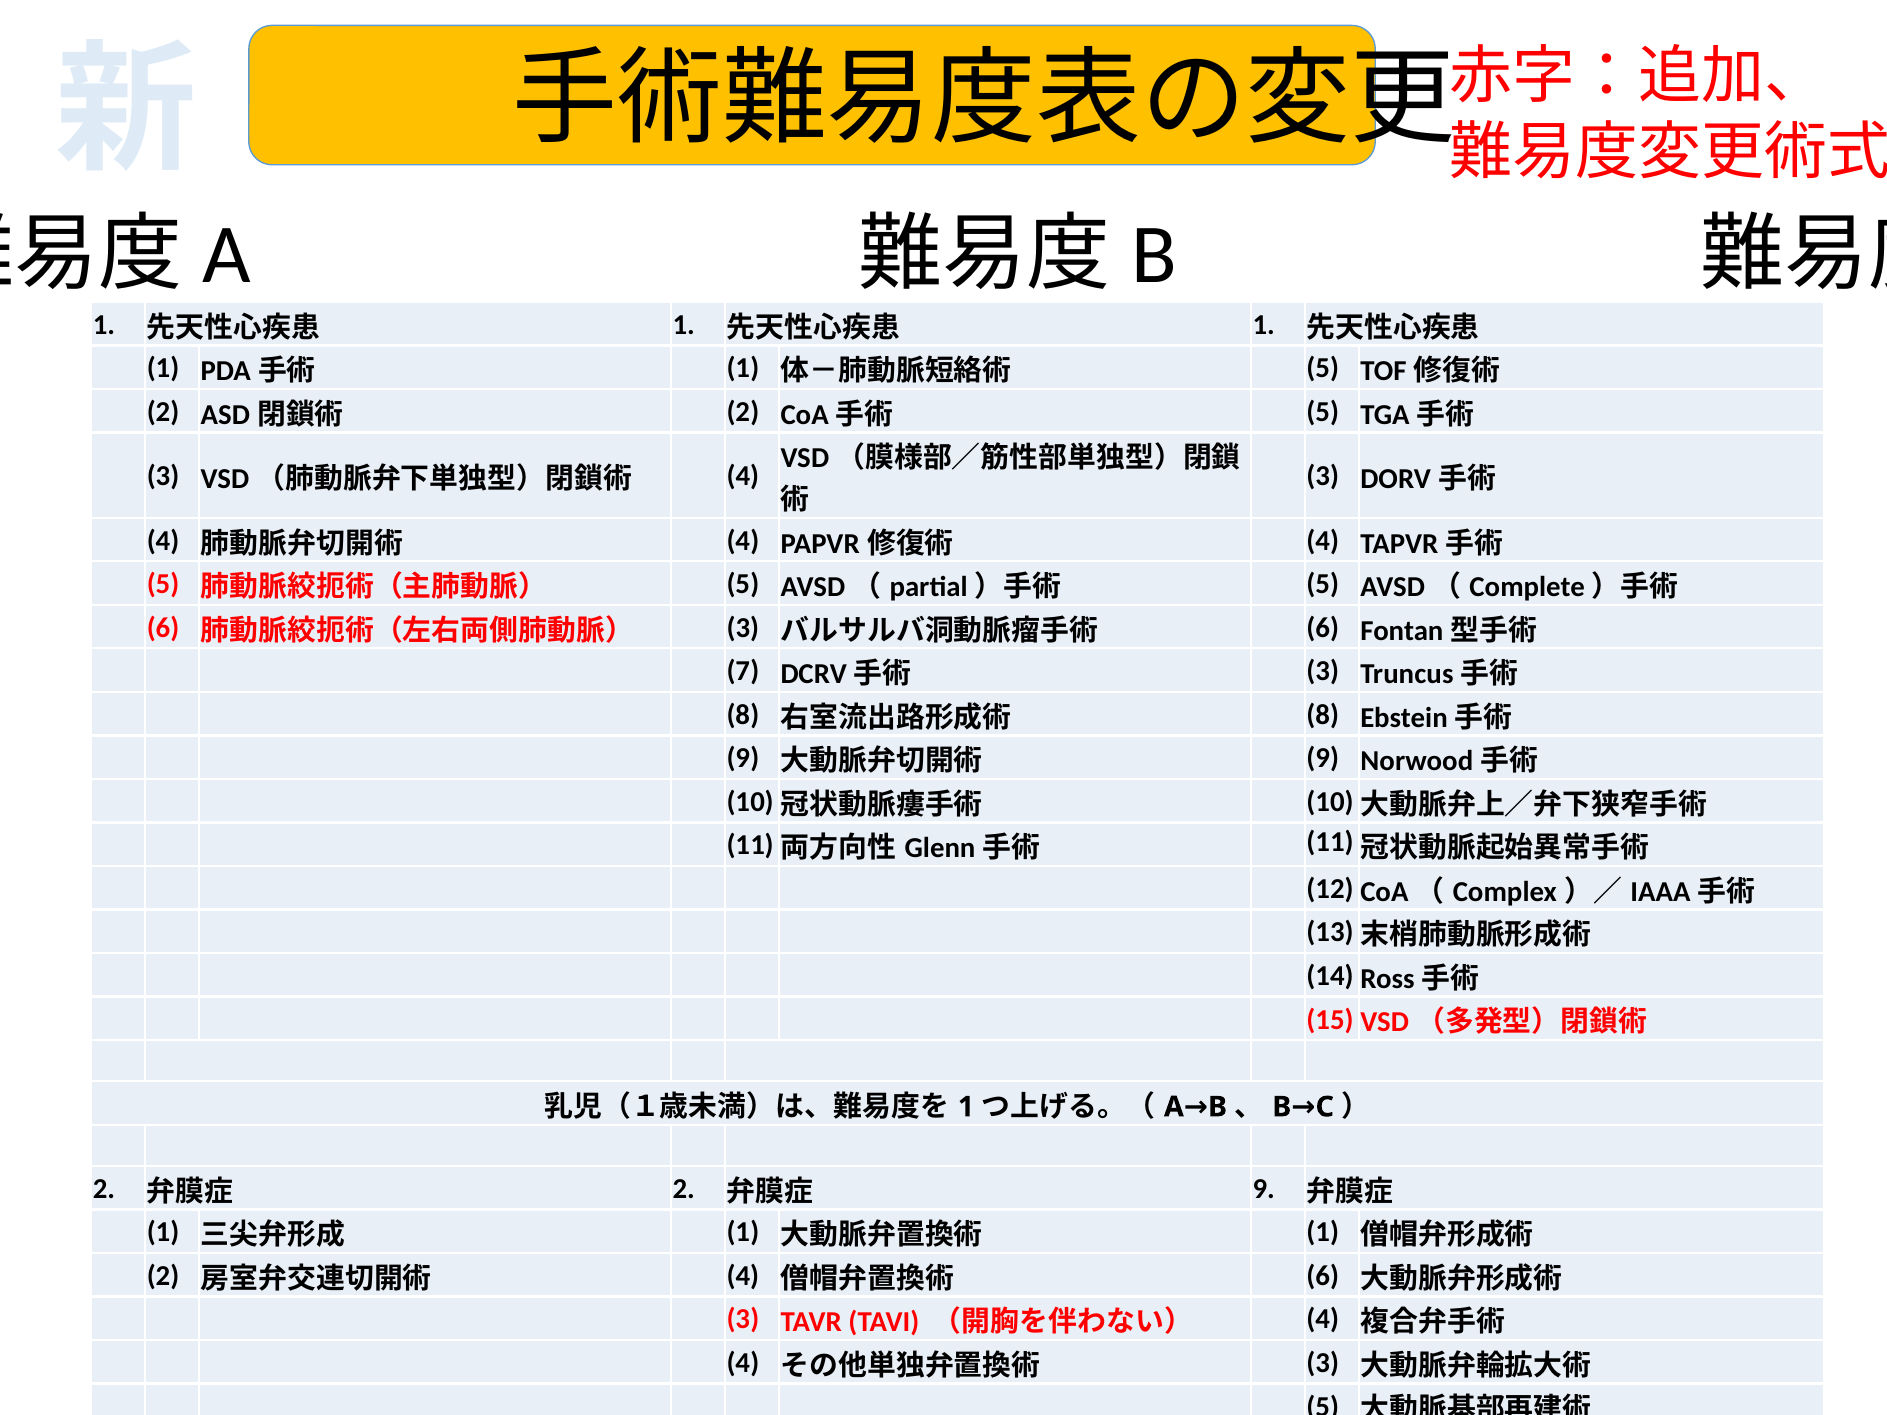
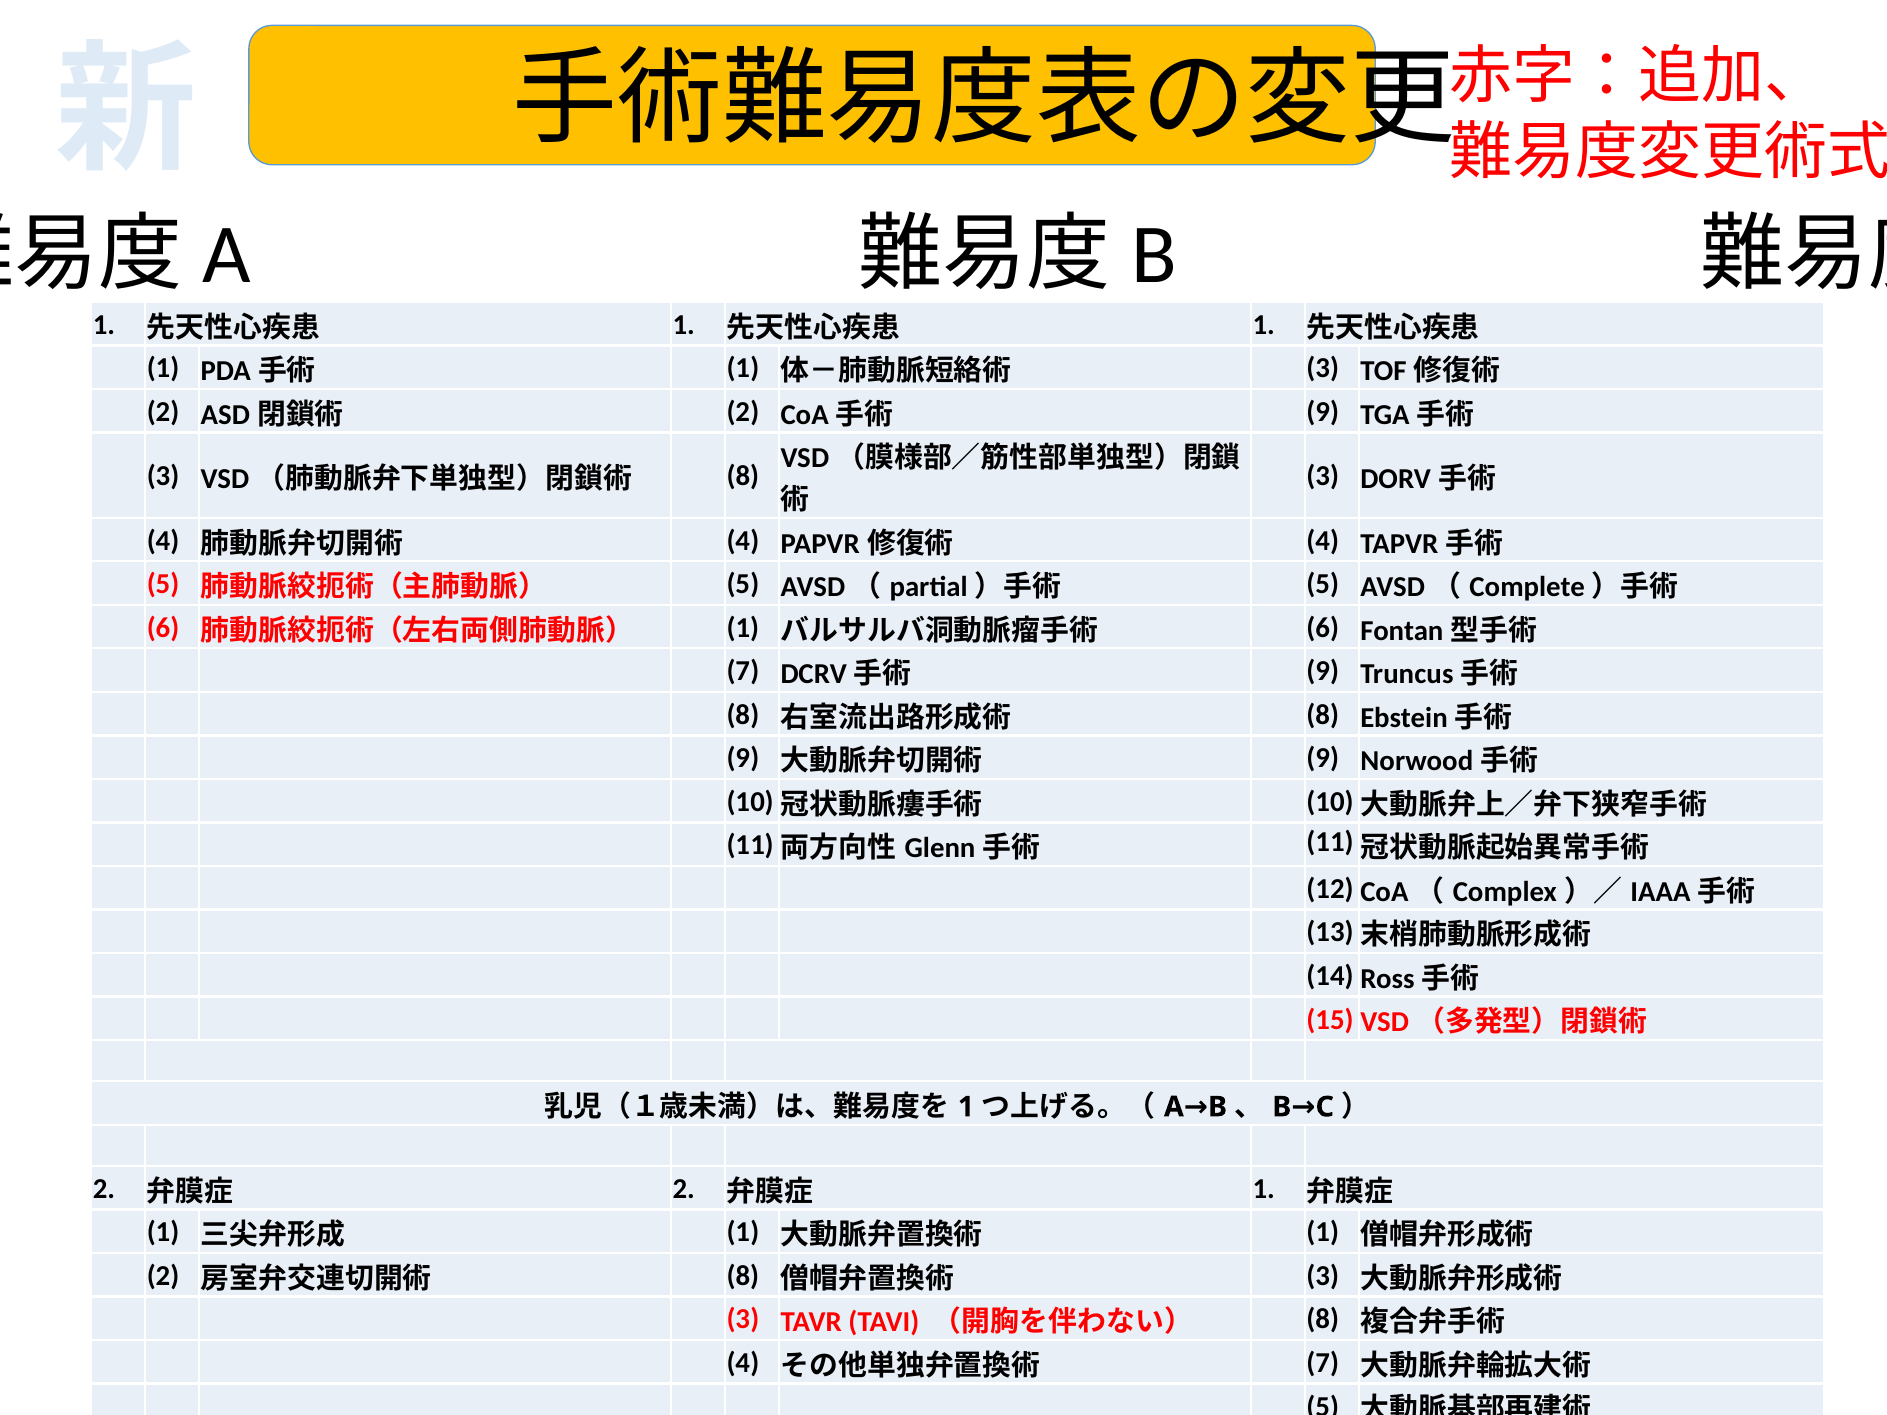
5: 5 -> 3 (1323, 368)
5: 5 -> 9 (1323, 412)
4: 4 -> 8 (743, 476)
3: 3 -> 1 (743, 628)
3: 3 -> 9 (1323, 671)
9: 9 -> 1 (1264, 1189)
4: 4 -> 8 (743, 1276)
6: 6 -> 3 (1323, 1276)
4: 4 -> 8 (1323, 1320)
3: 3 -> 7 (1323, 1363)
